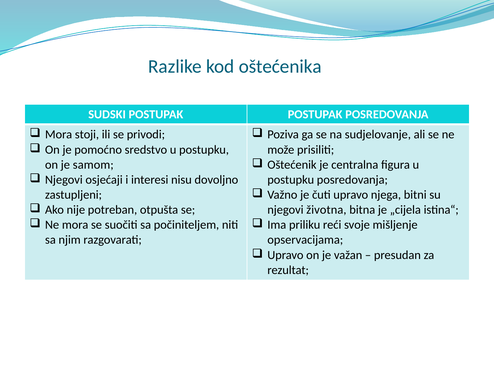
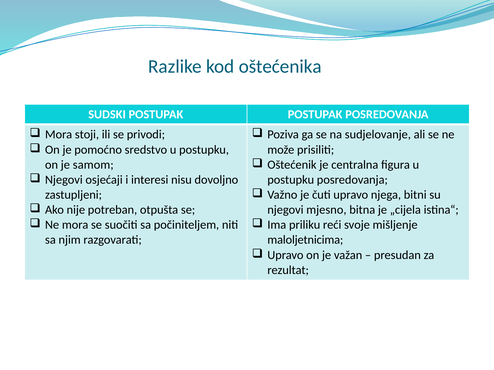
životna: životna -> mjesno (326, 210)
opservacijama: opservacijama -> maloljetnicima (305, 240)
